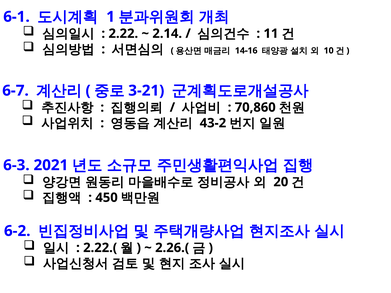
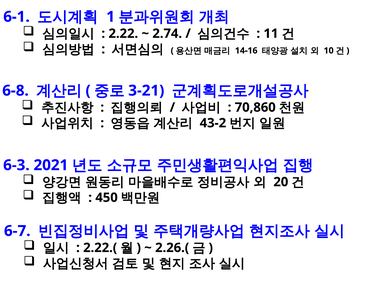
2.14: 2.14 -> 2.74 (167, 34)
6-7: 6-7 -> 6-8 (16, 91)
6-2: 6-2 -> 6-7 (17, 231)
